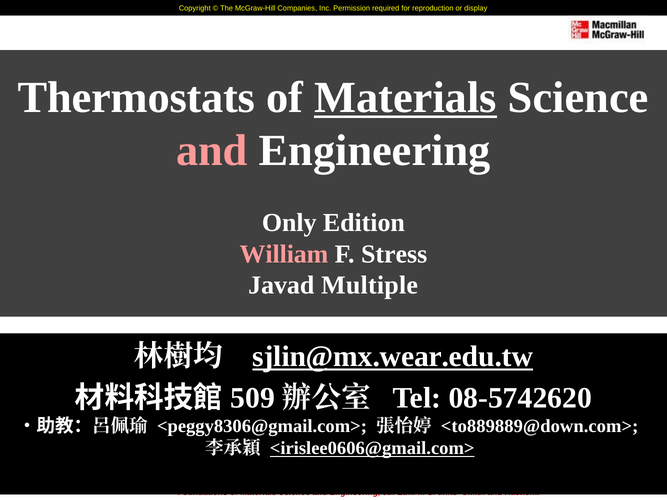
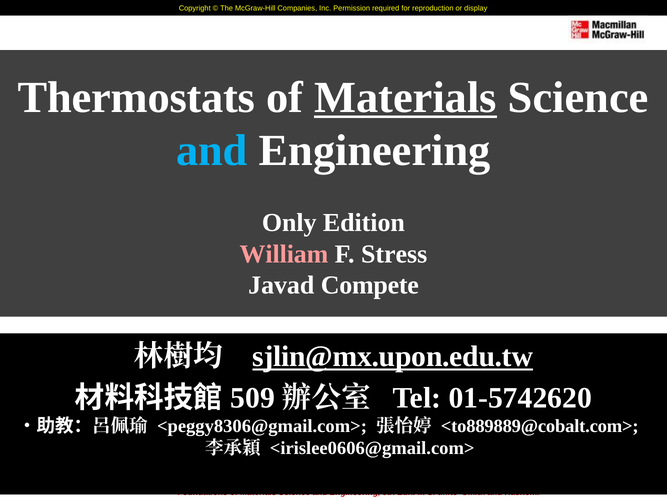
and colour: pink -> light blue (212, 151)
Multiple: Multiple -> Compete (370, 285)
sjlin@mx.wear.edu.tw: sjlin@mx.wear.edu.tw -> sjlin@mx.upon.edu.tw (393, 357)
08-5742620: 08-5742620 -> 01-5742620 (520, 398)
<to889889@down.com>: <to889889@down.com> -> <to889889@cobalt.com> (540, 426)
<irislee0606@gmail.com> underline: present -> none (372, 449)
